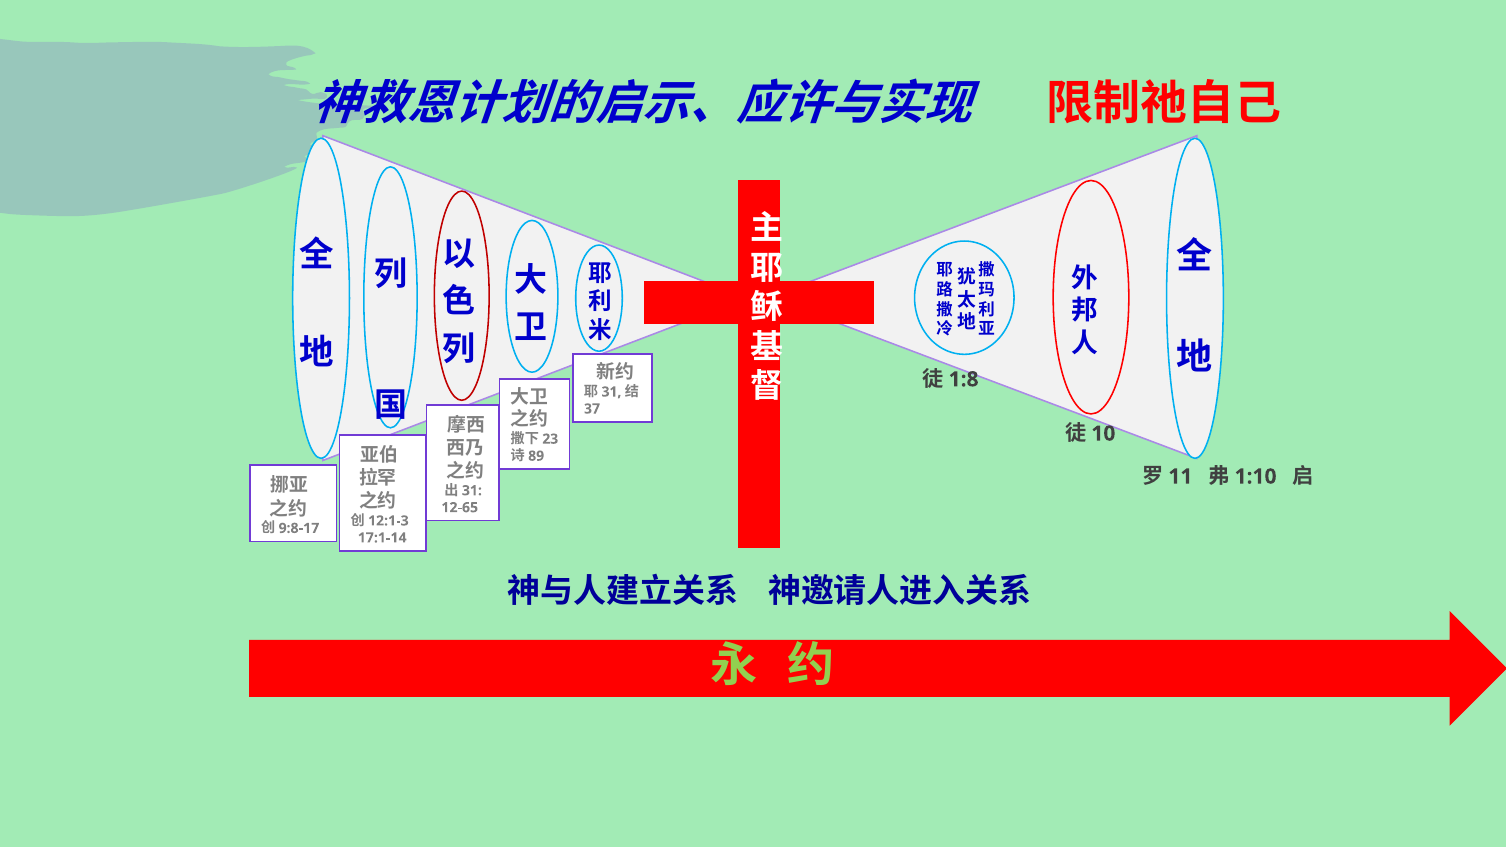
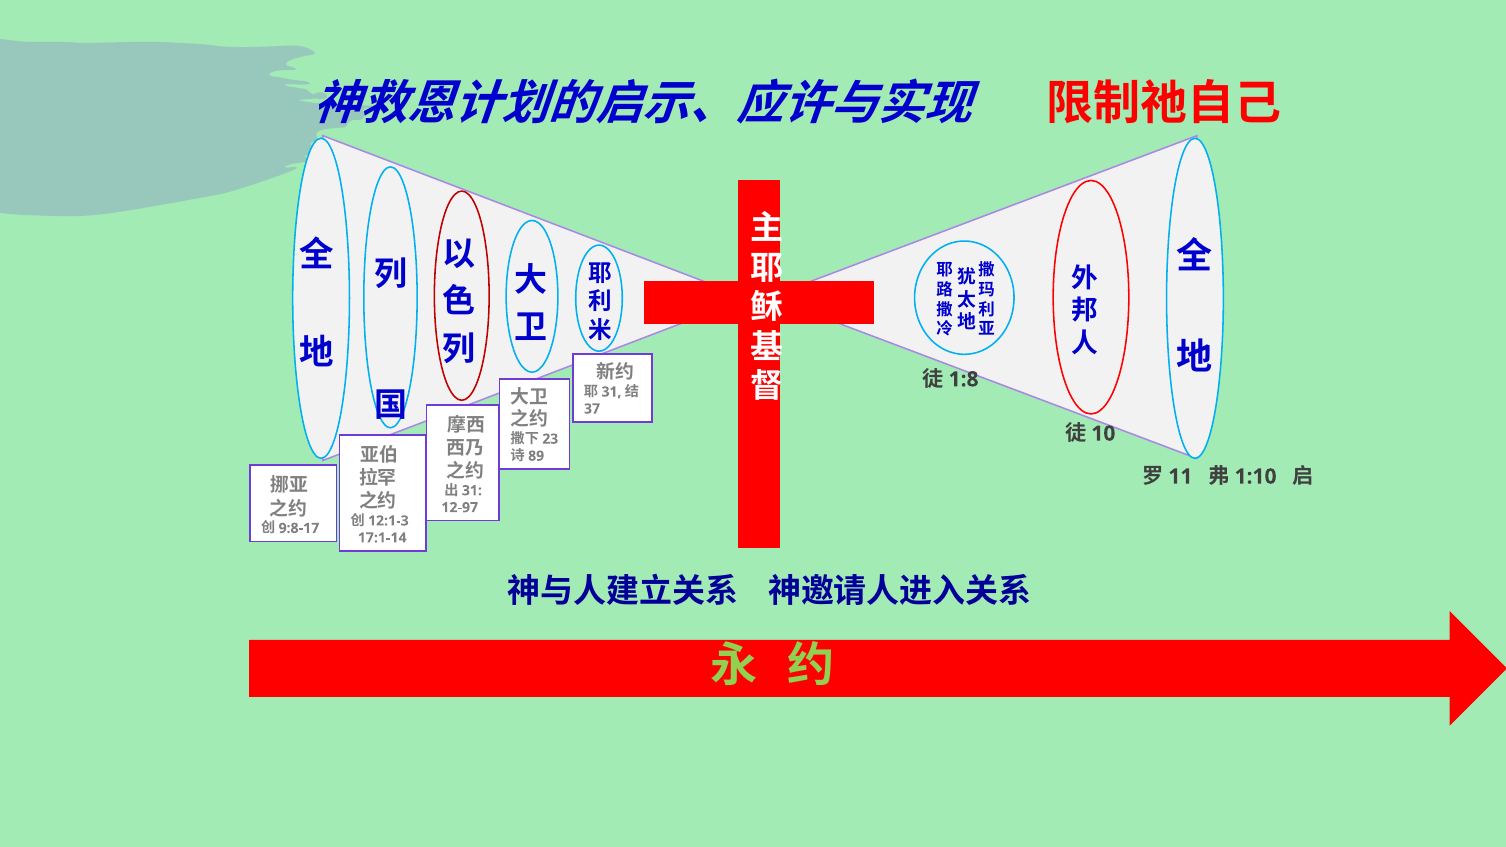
12-65: 12-65 -> 12-97 (460, 508)
